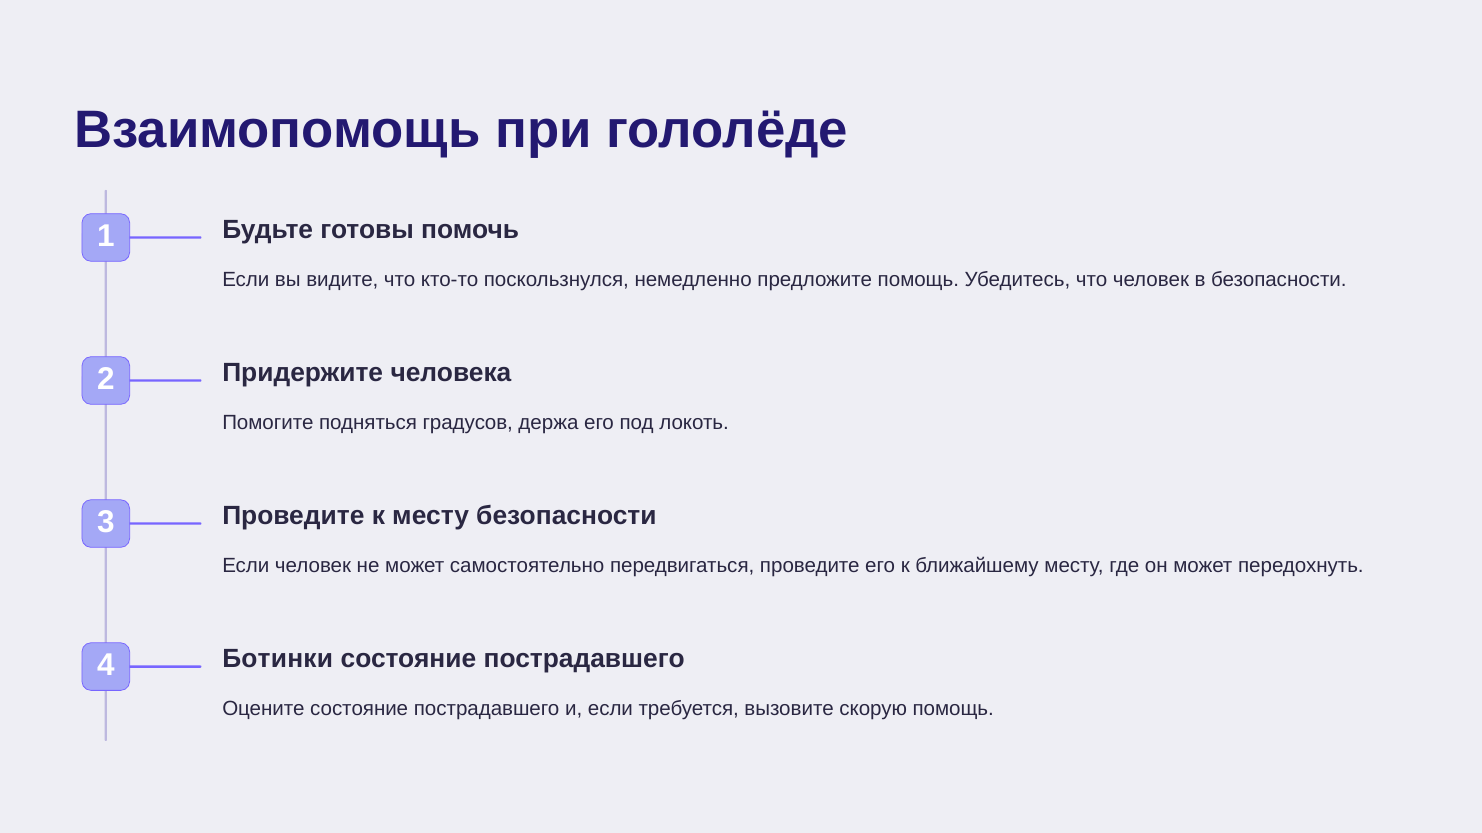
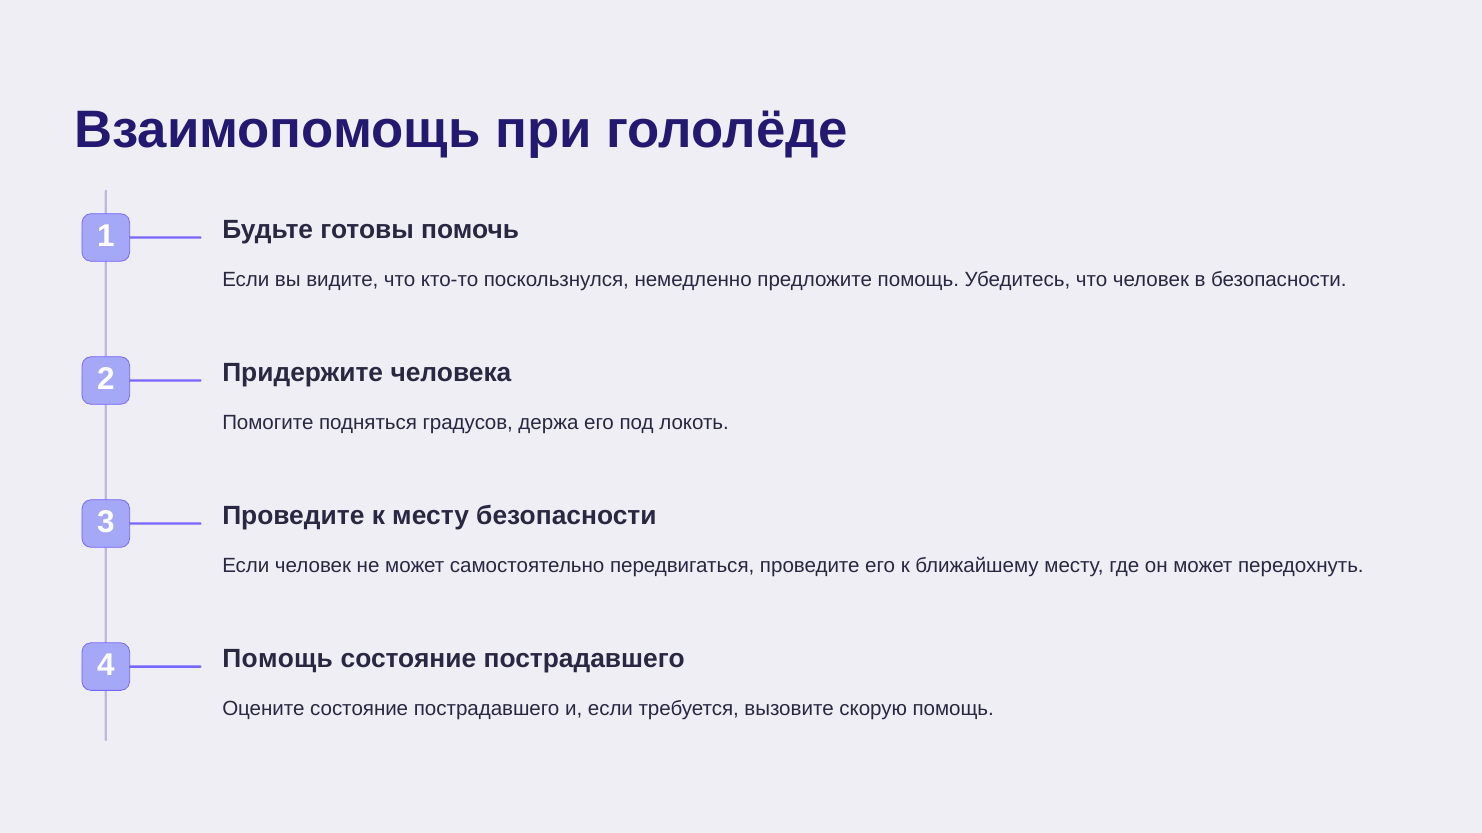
4 Ботинки: Ботинки -> Помощь (278, 660)
